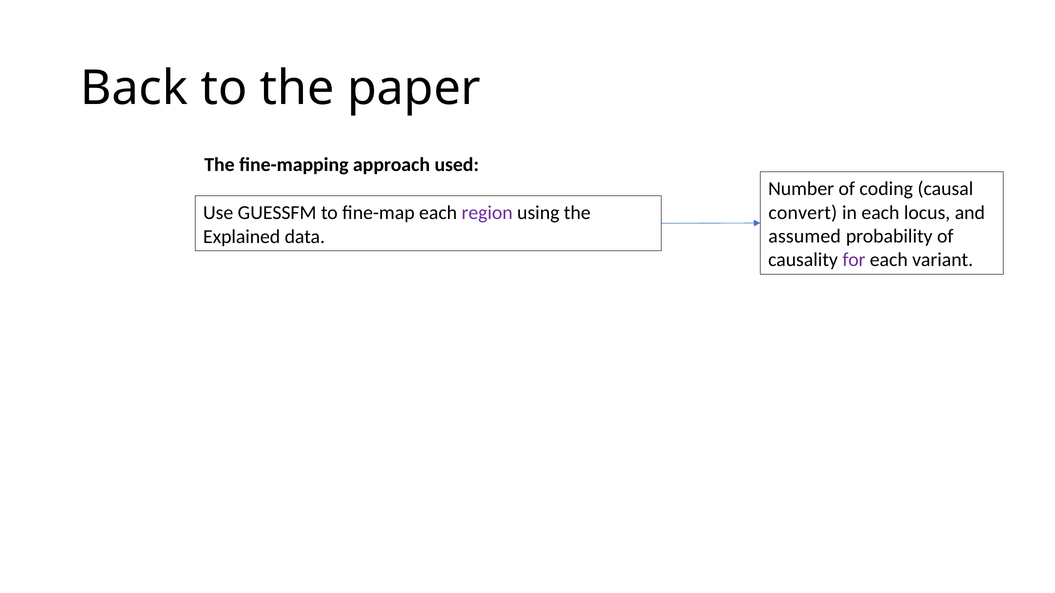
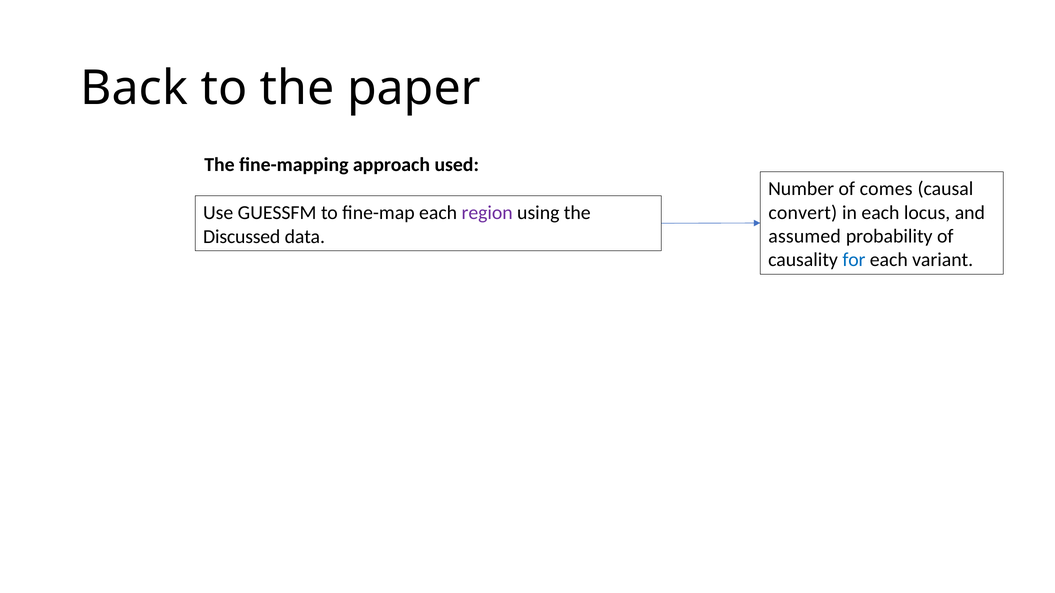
coding: coding -> comes (886, 189)
Explained: Explained -> Discussed (242, 237)
for colour: purple -> blue (854, 260)
